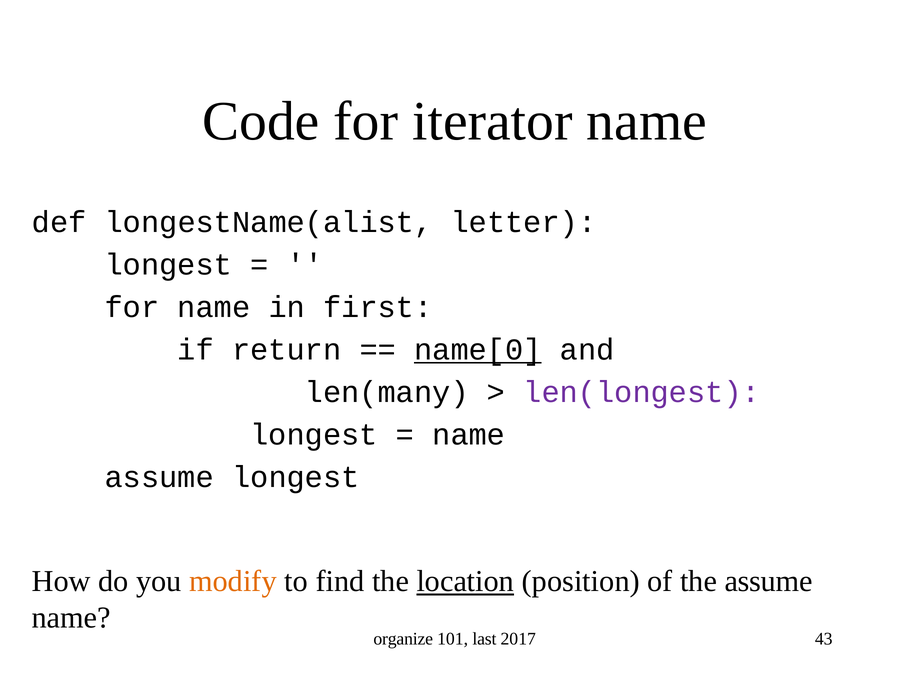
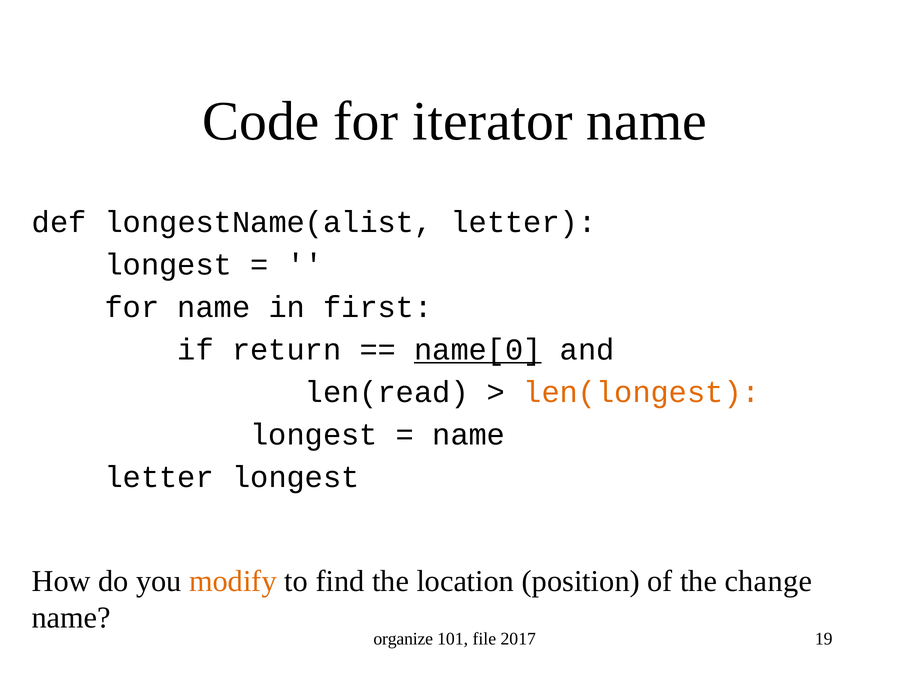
len(many: len(many -> len(read (387, 392)
len(longest colour: purple -> orange (642, 392)
assume: assume -> letter (159, 477)
location underline: present -> none (465, 581)
the assume: assume -> change (768, 581)
last: last -> file (484, 638)
43: 43 -> 19 (824, 638)
